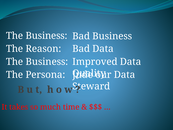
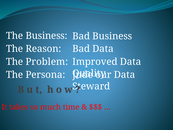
Business: Business -> Problem (47, 62)
